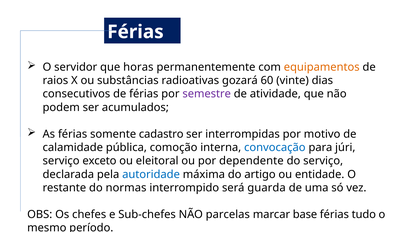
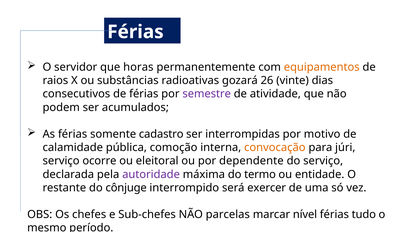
60: 60 -> 26 (267, 80)
convocação colour: blue -> orange (275, 147)
exceto: exceto -> ocorre (99, 161)
autoridade colour: blue -> purple (151, 174)
artigo: artigo -> termo (260, 174)
normas: normas -> cônjuge (126, 188)
guarda: guarda -> exercer (267, 188)
base: base -> nível (305, 214)
